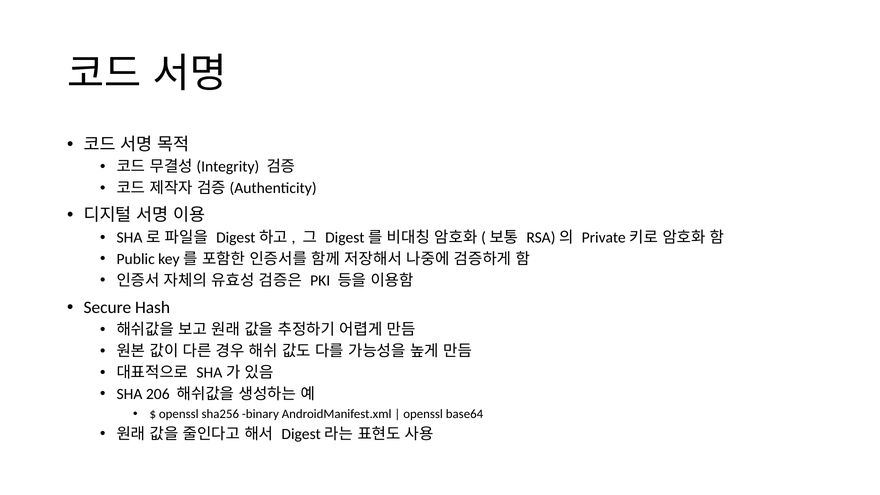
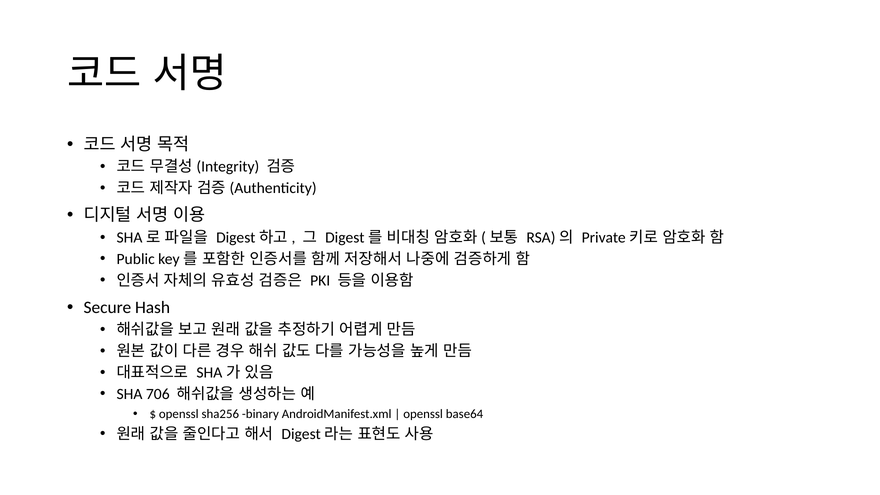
206: 206 -> 706 (158, 394)
